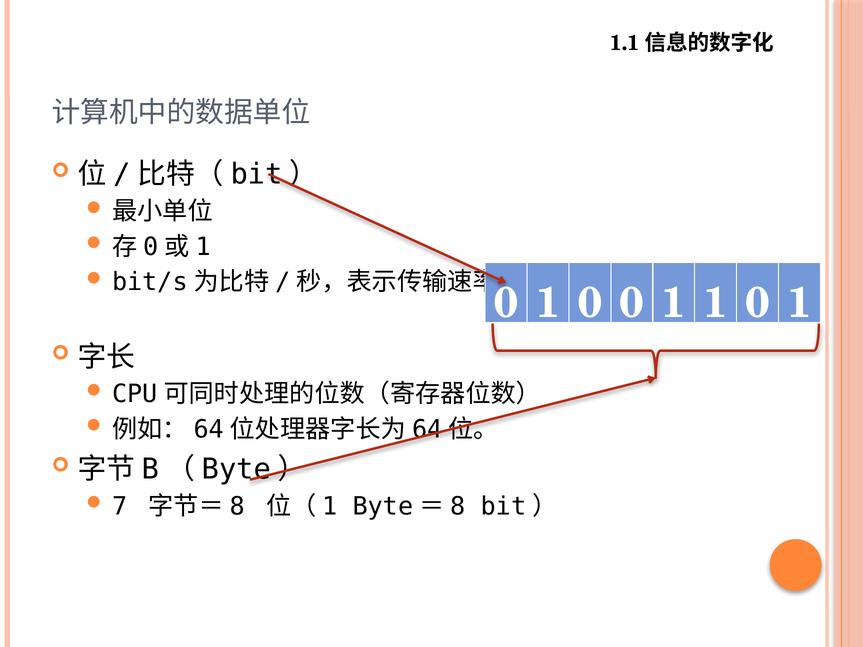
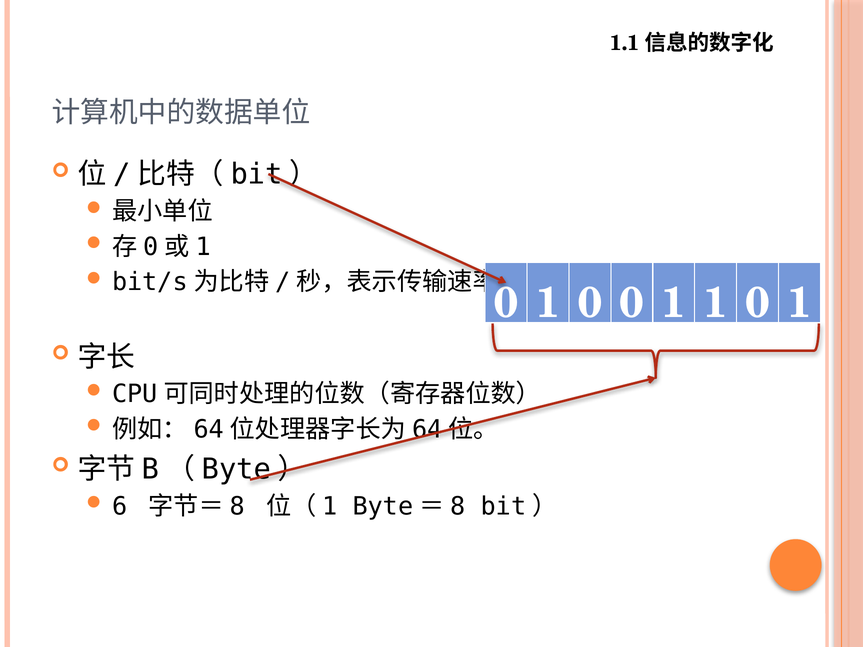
7: 7 -> 6 (120, 507)
